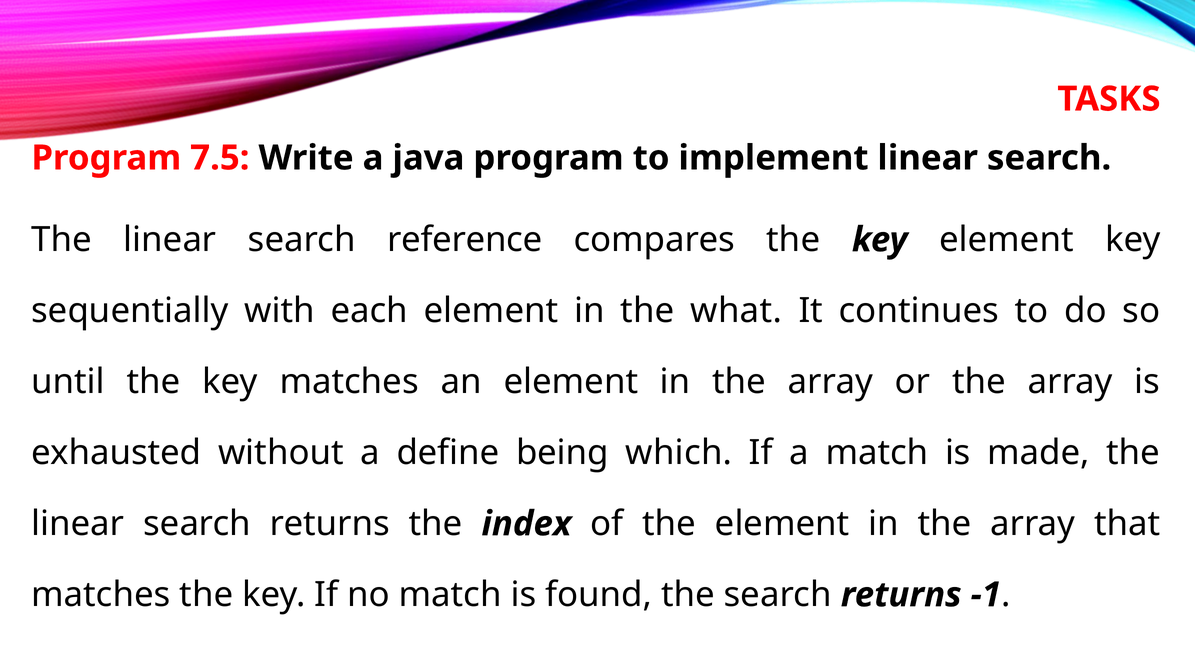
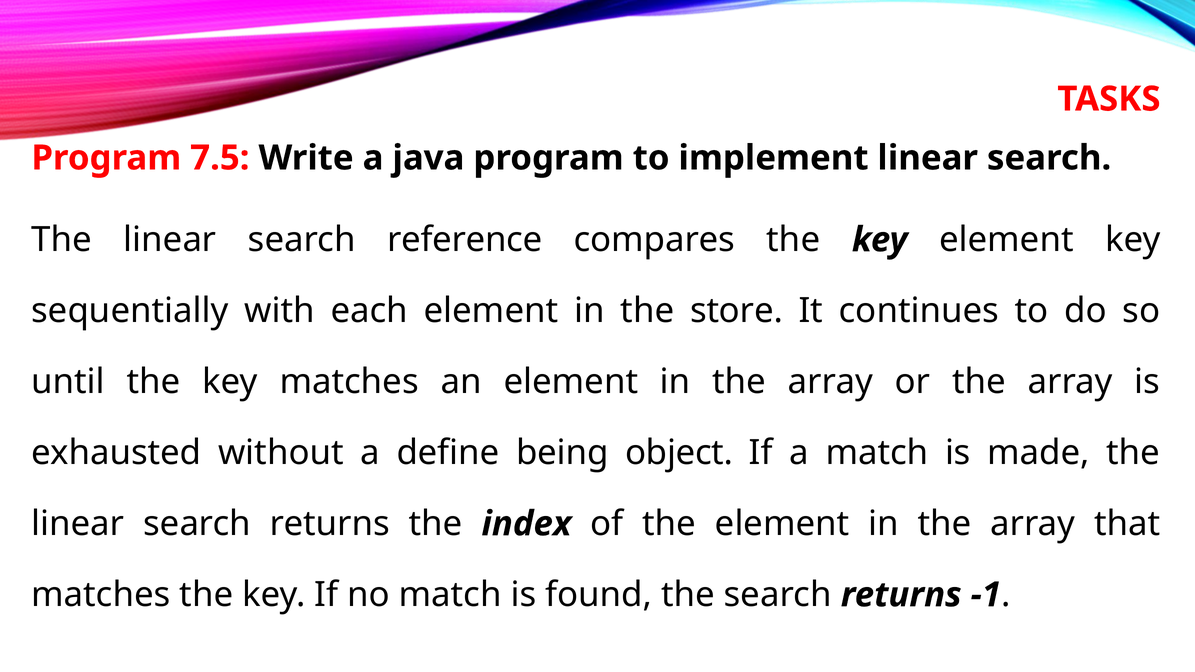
what: what -> store (736, 311)
which: which -> object (679, 453)
